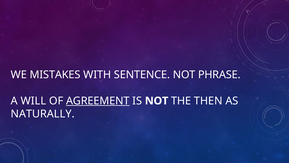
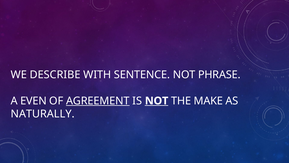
MISTAKES: MISTAKES -> DESCRIBE (55, 75)
WILL: WILL -> EVEN (33, 101)
NOT underline: none -> present (157, 101)
THEN: THEN -> MAKE (208, 101)
